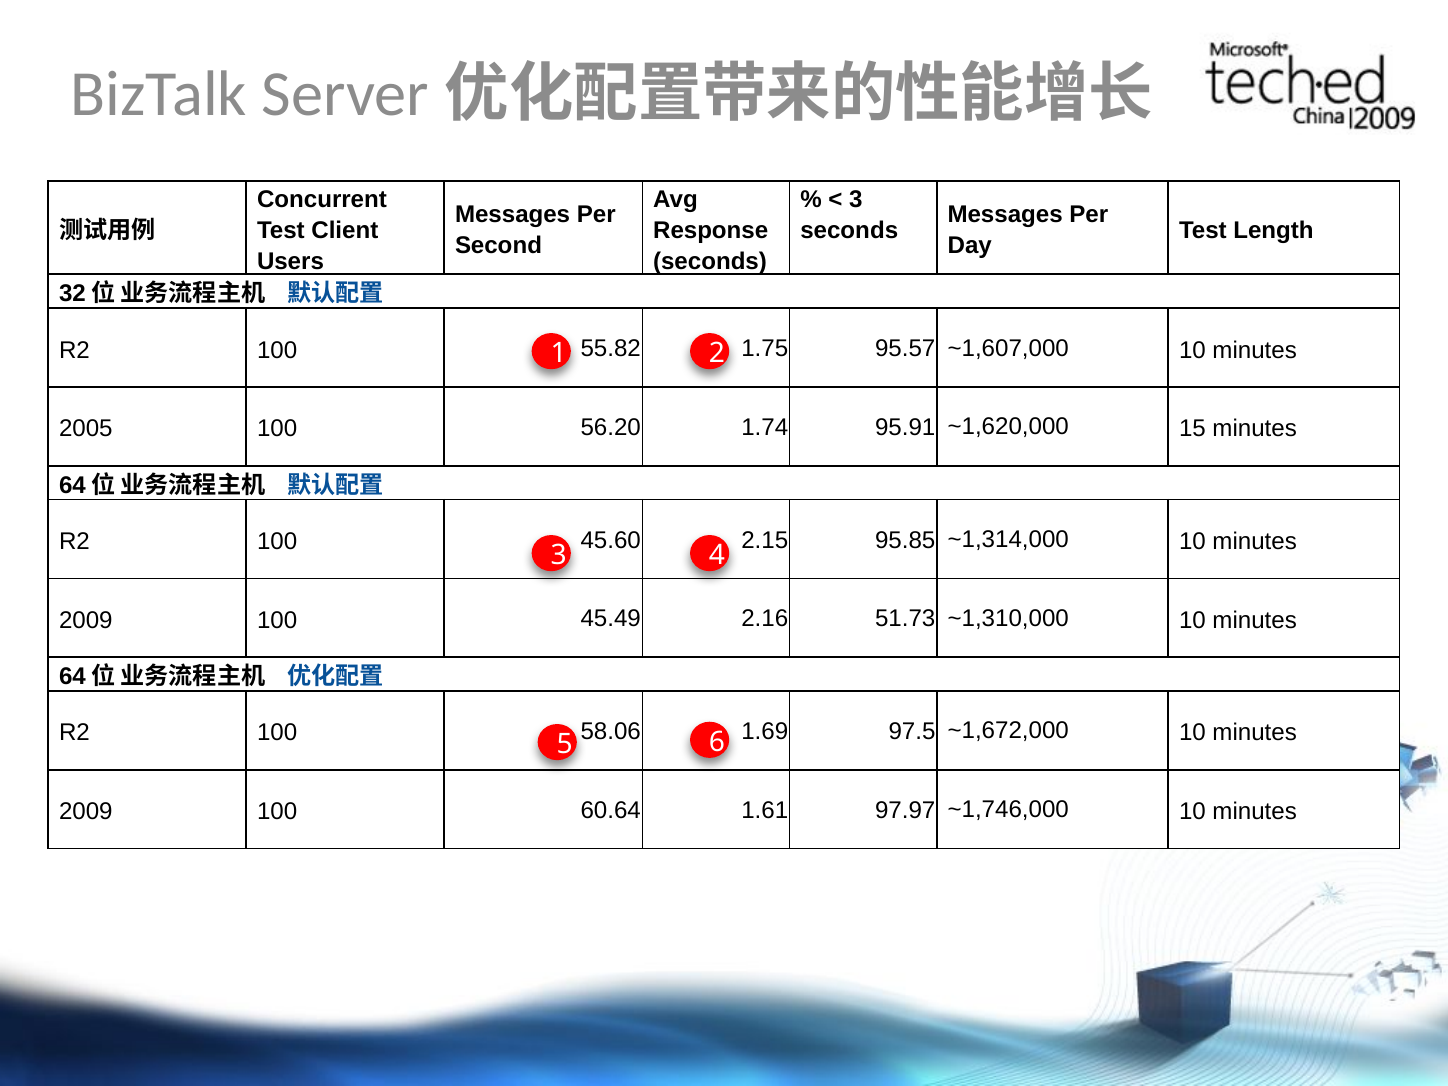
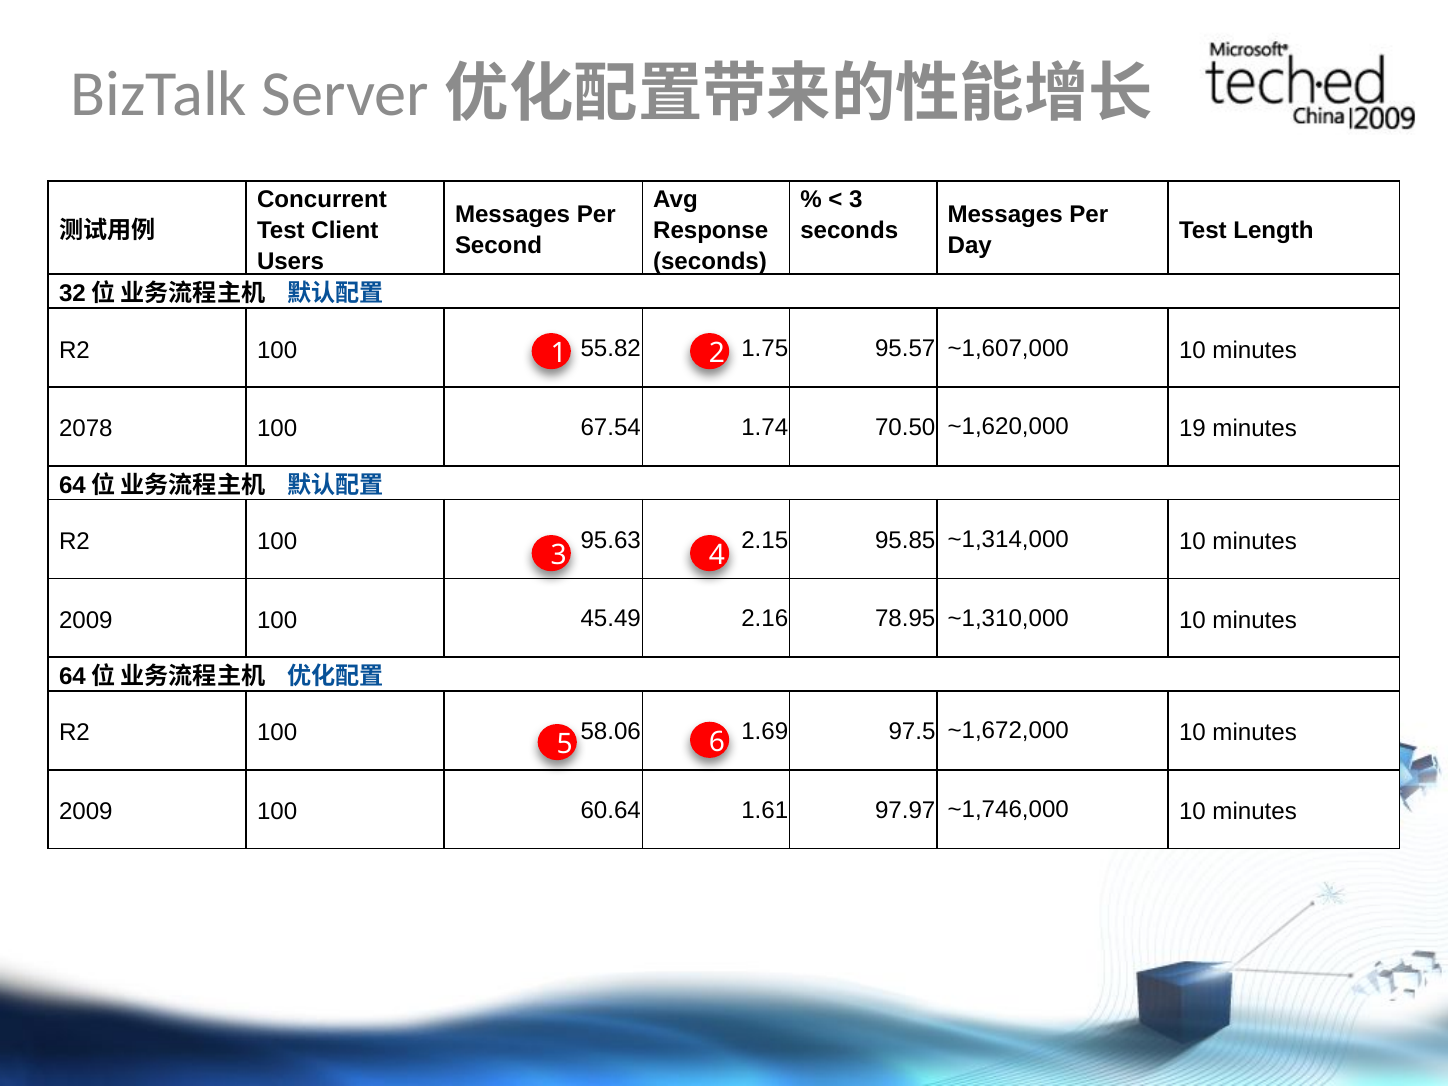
2005: 2005 -> 2078 (86, 429)
56.20: 56.20 -> 67.54 (611, 428)
95.91: 95.91 -> 70.50 (905, 428)
15: 15 -> 19 (1192, 429)
45.60: 45.60 -> 95.63 (611, 540)
51.73: 51.73 -> 78.95 (905, 619)
